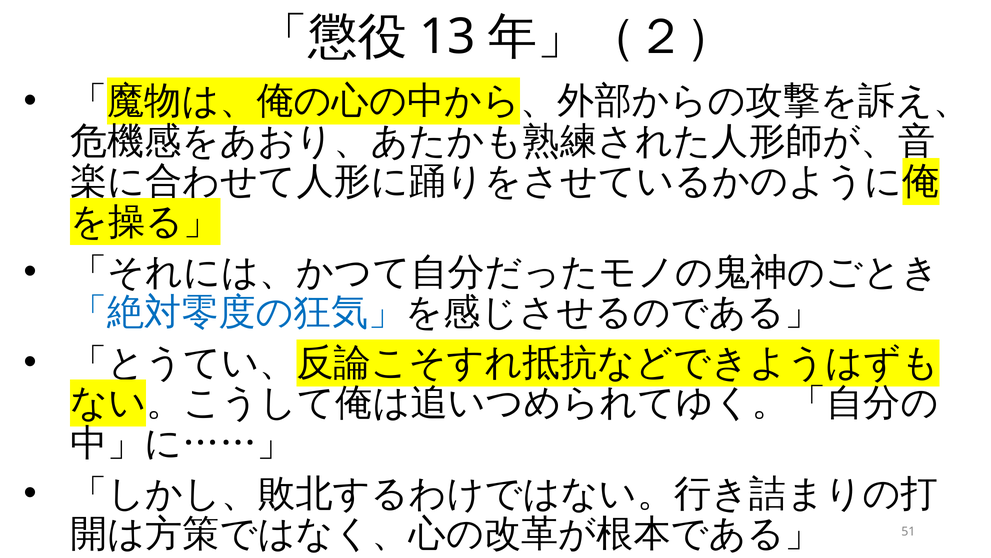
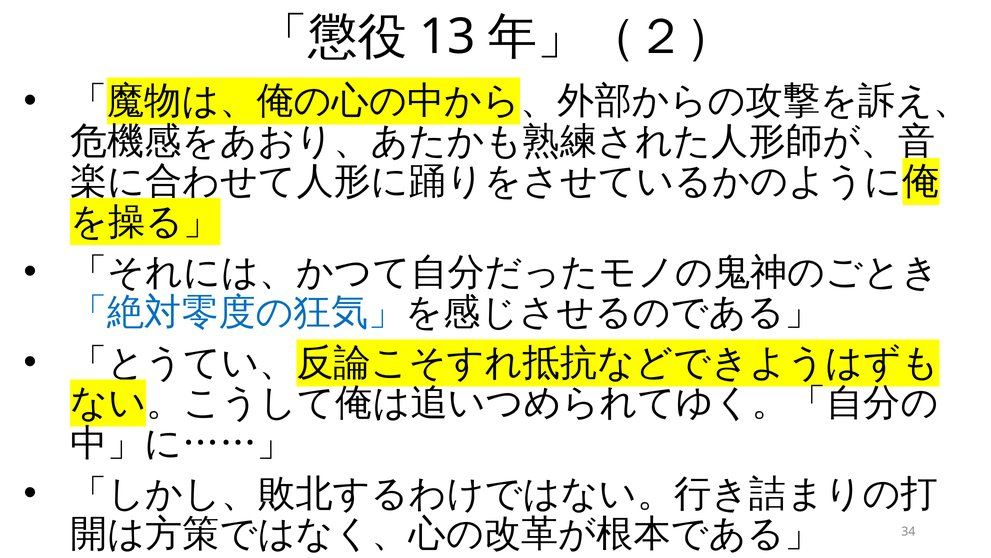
51: 51 -> 34 (908, 531)
